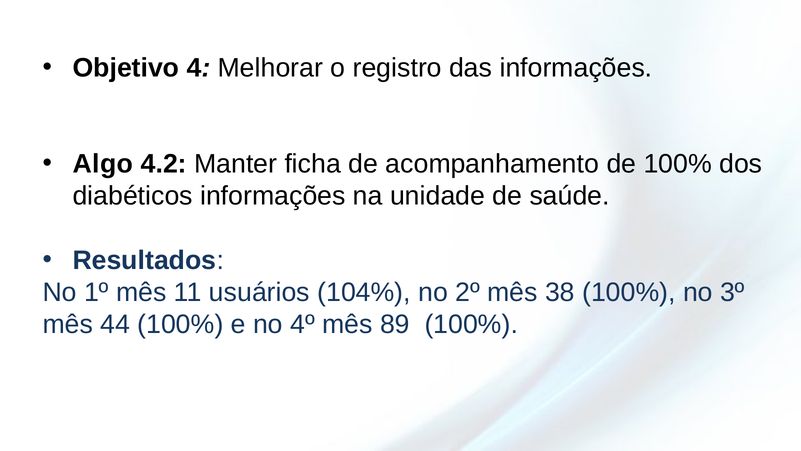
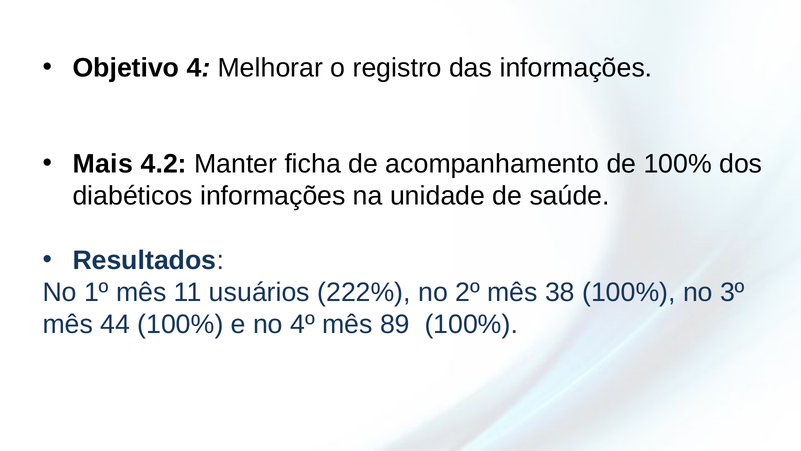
Algo: Algo -> Mais (103, 164)
104%: 104% -> 222% (364, 292)
